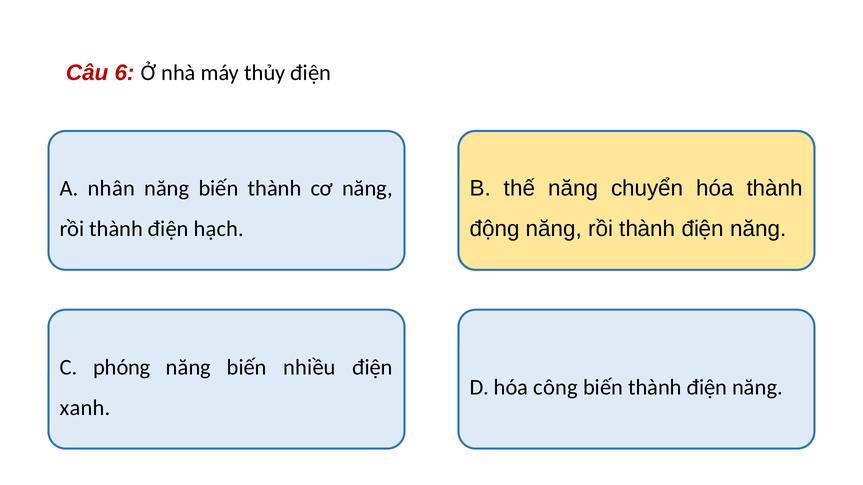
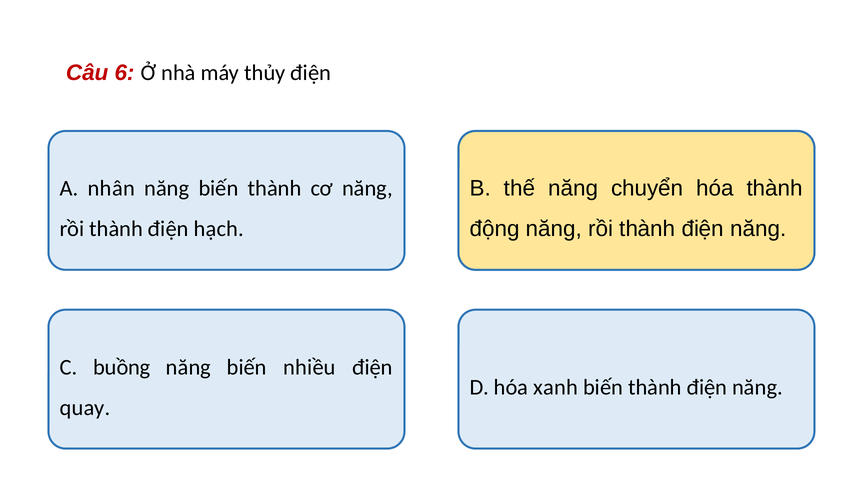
phóng: phóng -> buồng (122, 368)
công: công -> xanh (556, 388)
xanh: xanh -> quay (85, 408)
